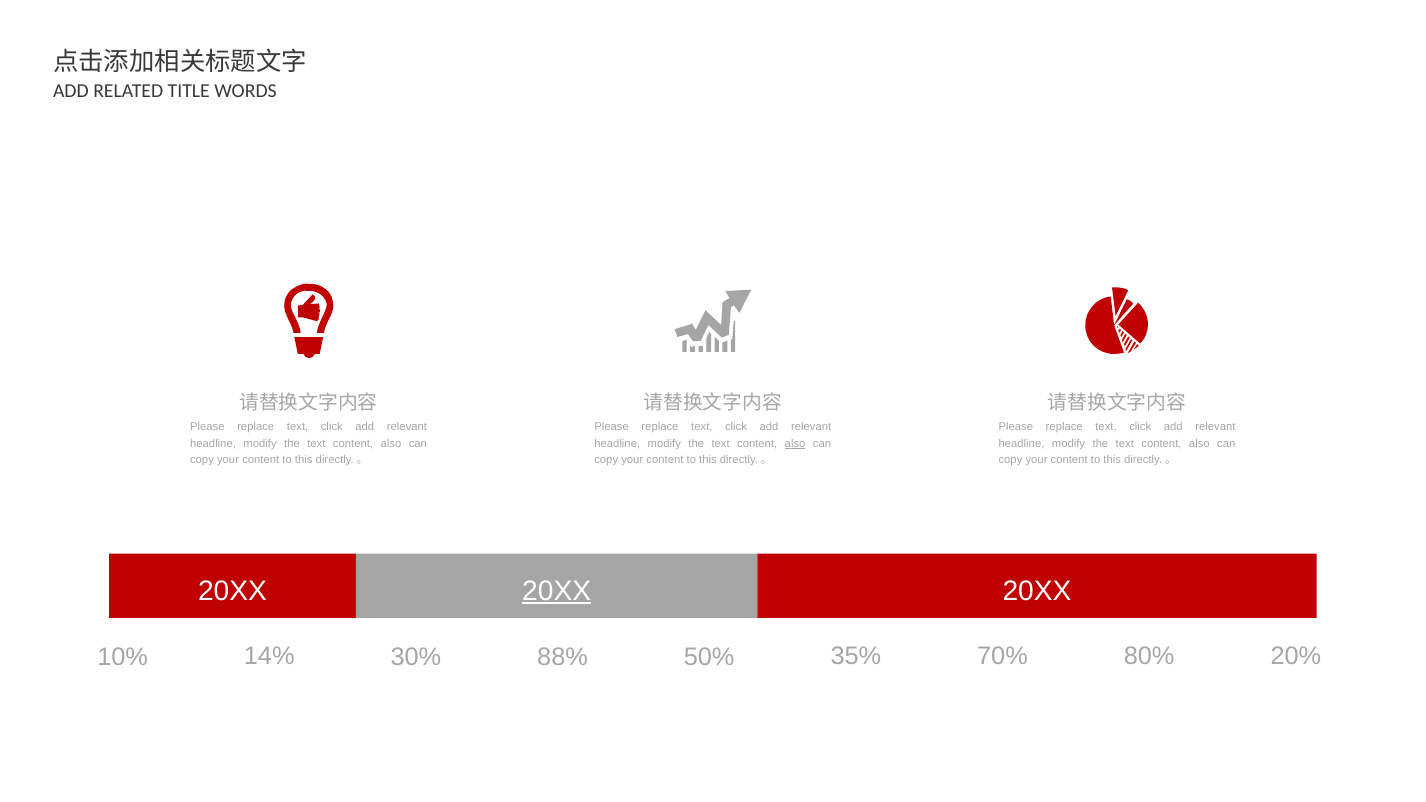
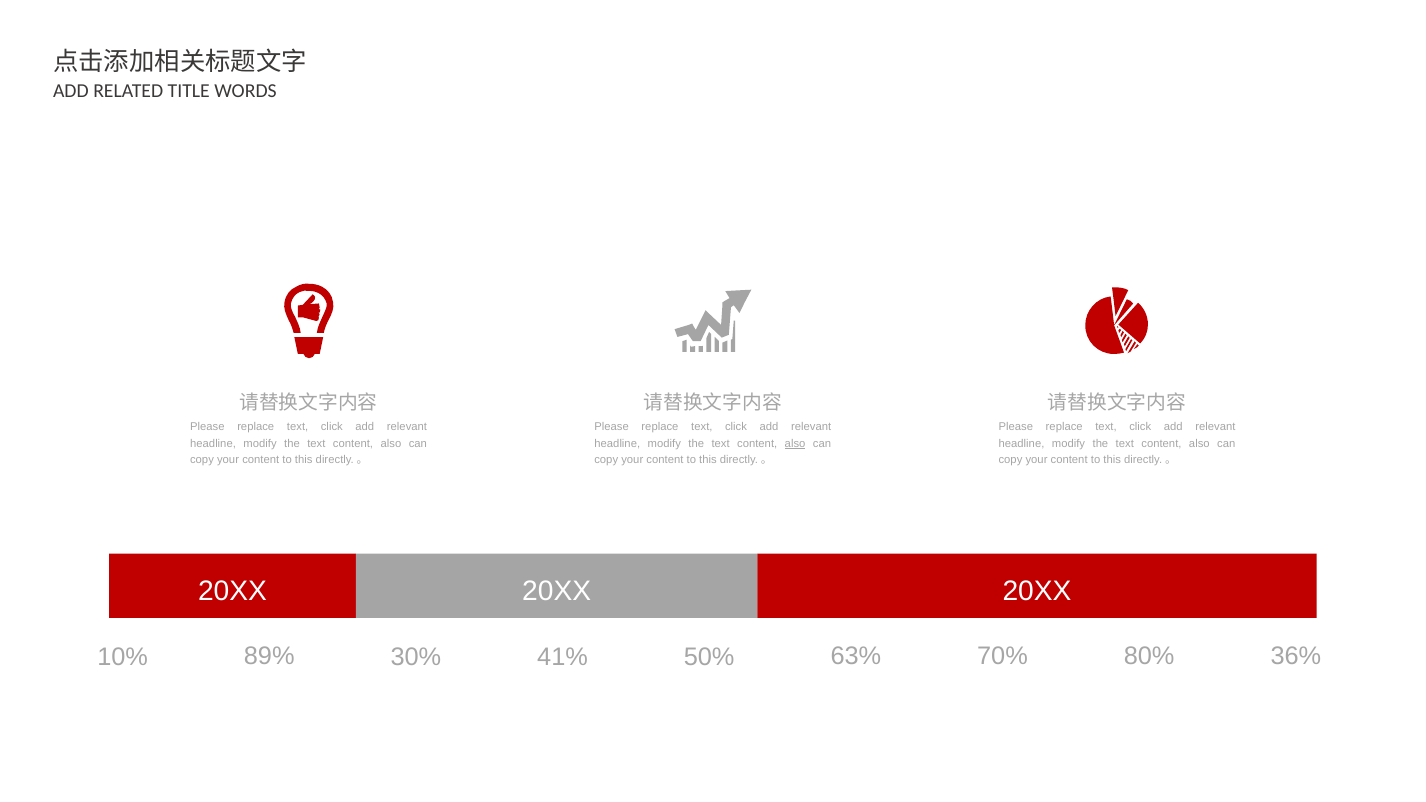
20XX underline: present -> none (557, 591)
14%: 14% -> 89% (269, 657)
88%: 88% -> 41% (563, 657)
35%: 35% -> 63% (856, 657)
20%: 20% -> 36% (1296, 657)
